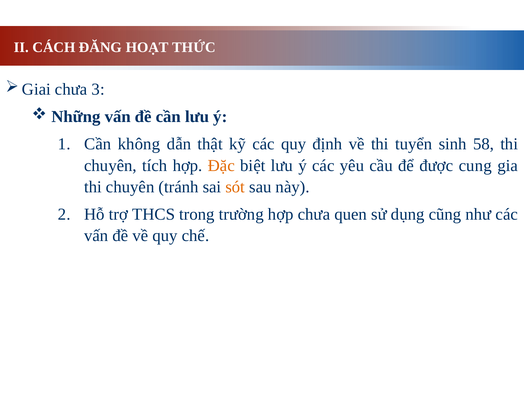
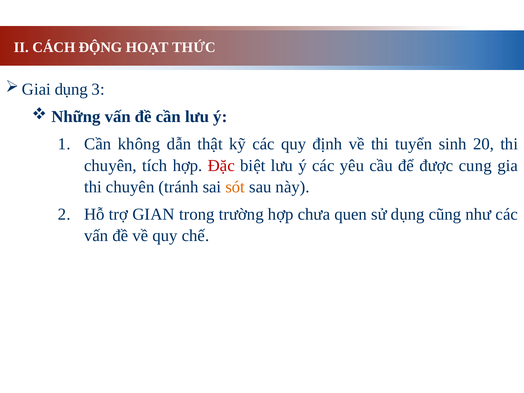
ĐĂNG: ĐĂNG -> ĐỘNG (100, 47)
chưa: chưa -> dụng (71, 89)
58: 58 -> 20 (483, 144)
Đặc colour: orange -> red (221, 165)
THCS: THCS -> GIAN (154, 214)
